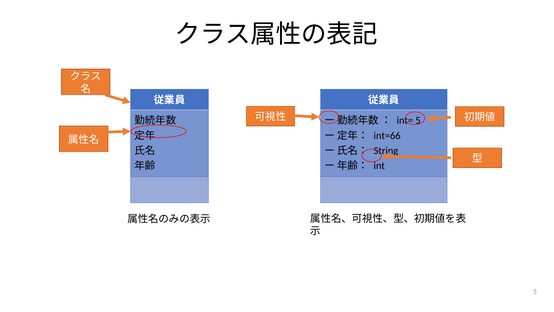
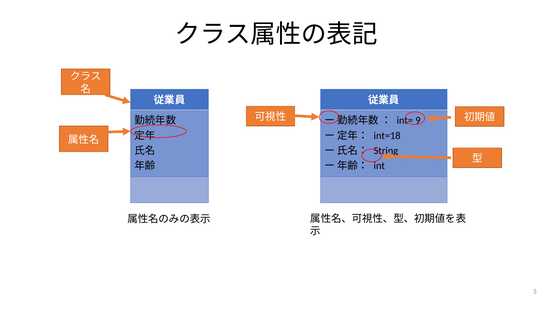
int= 5: 5 -> 9 (418, 120)
int=66: int=66 -> int=18 (387, 135)
